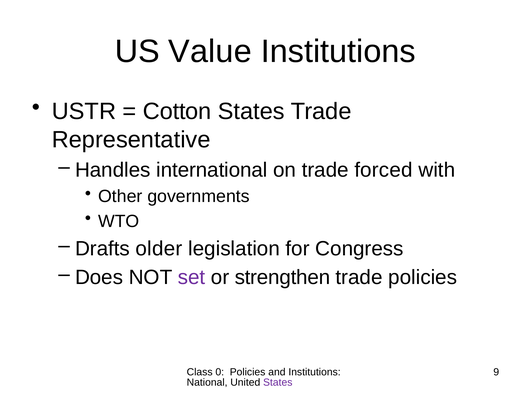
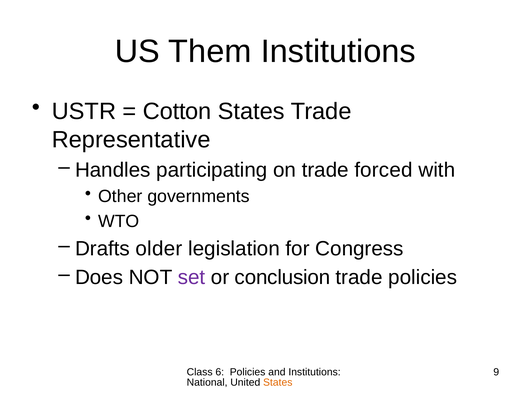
Value: Value -> Them (210, 51)
international: international -> participating (212, 170)
strengthen: strengthen -> conclusion (283, 278)
0: 0 -> 6 (220, 372)
States colour: purple -> orange (278, 383)
